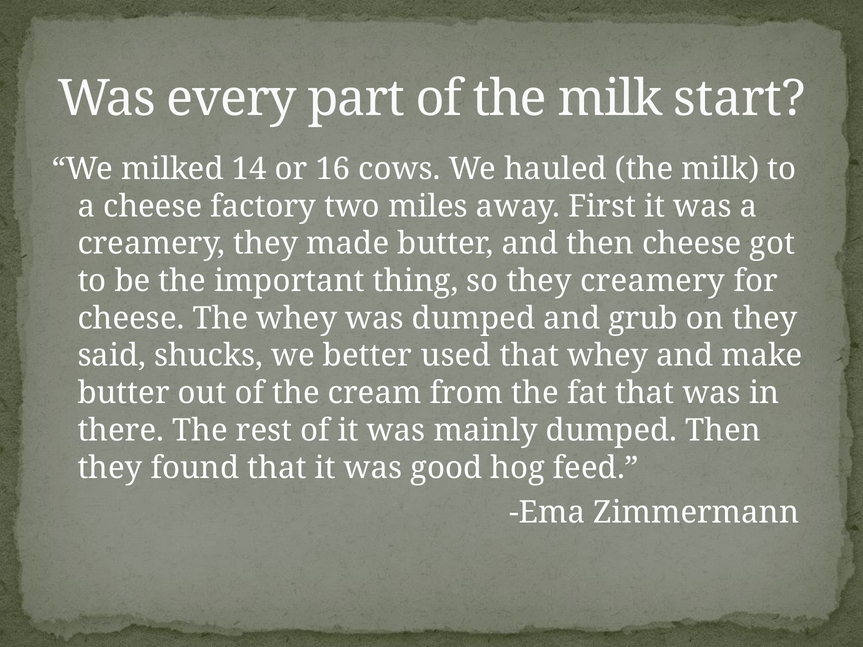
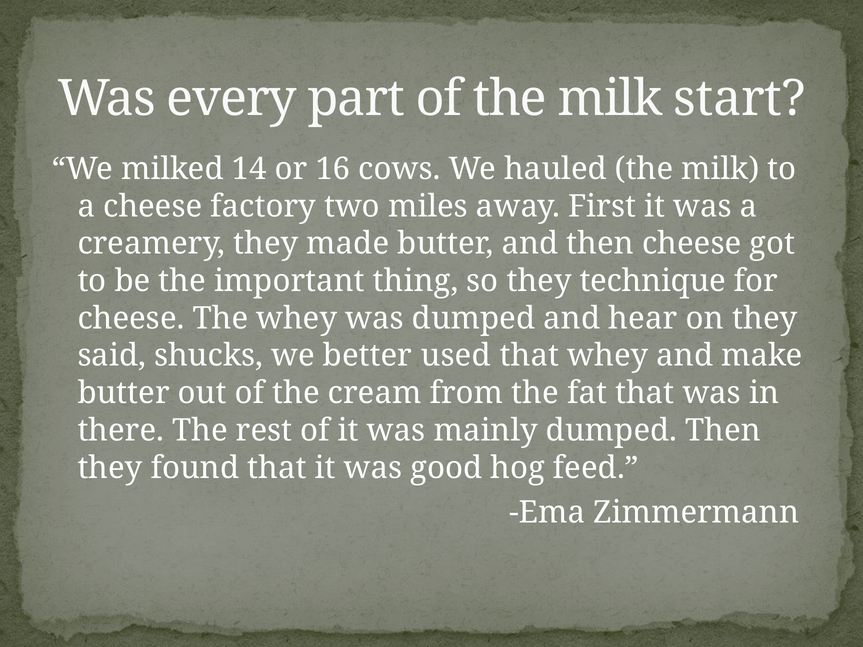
they creamery: creamery -> technique (653, 281)
grub: grub -> hear (643, 318)
